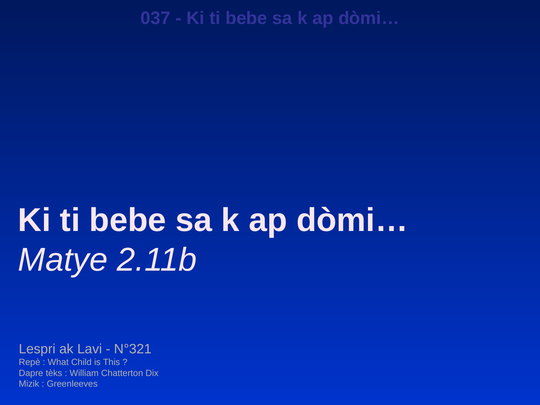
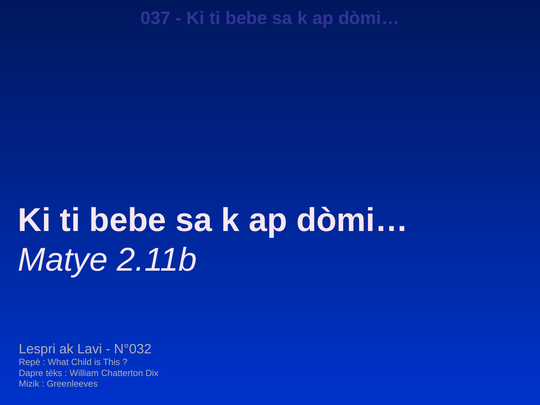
N°321: N°321 -> N°032 (133, 349)
